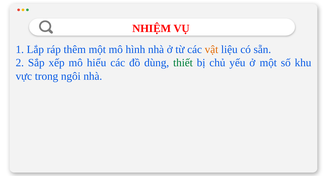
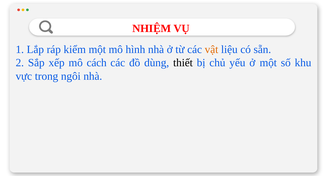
thêm: thêm -> kiểm (75, 50)
hiểu: hiểu -> cách (97, 63)
thiết colour: green -> black (183, 63)
